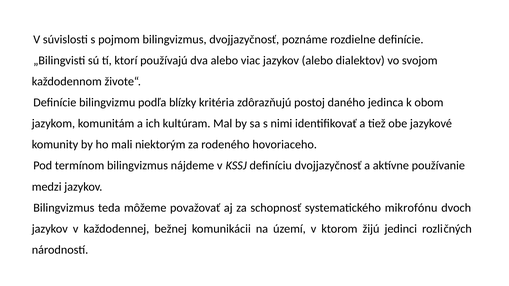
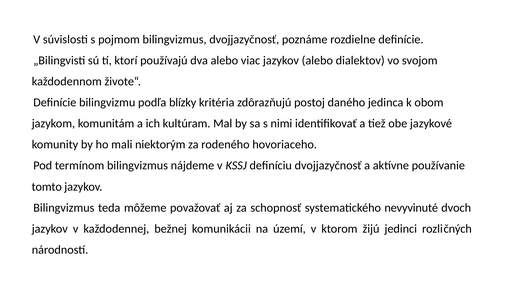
medzi: medzi -> tomto (47, 187)
mikrofónu: mikrofónu -> nevyvinuté (411, 208)
